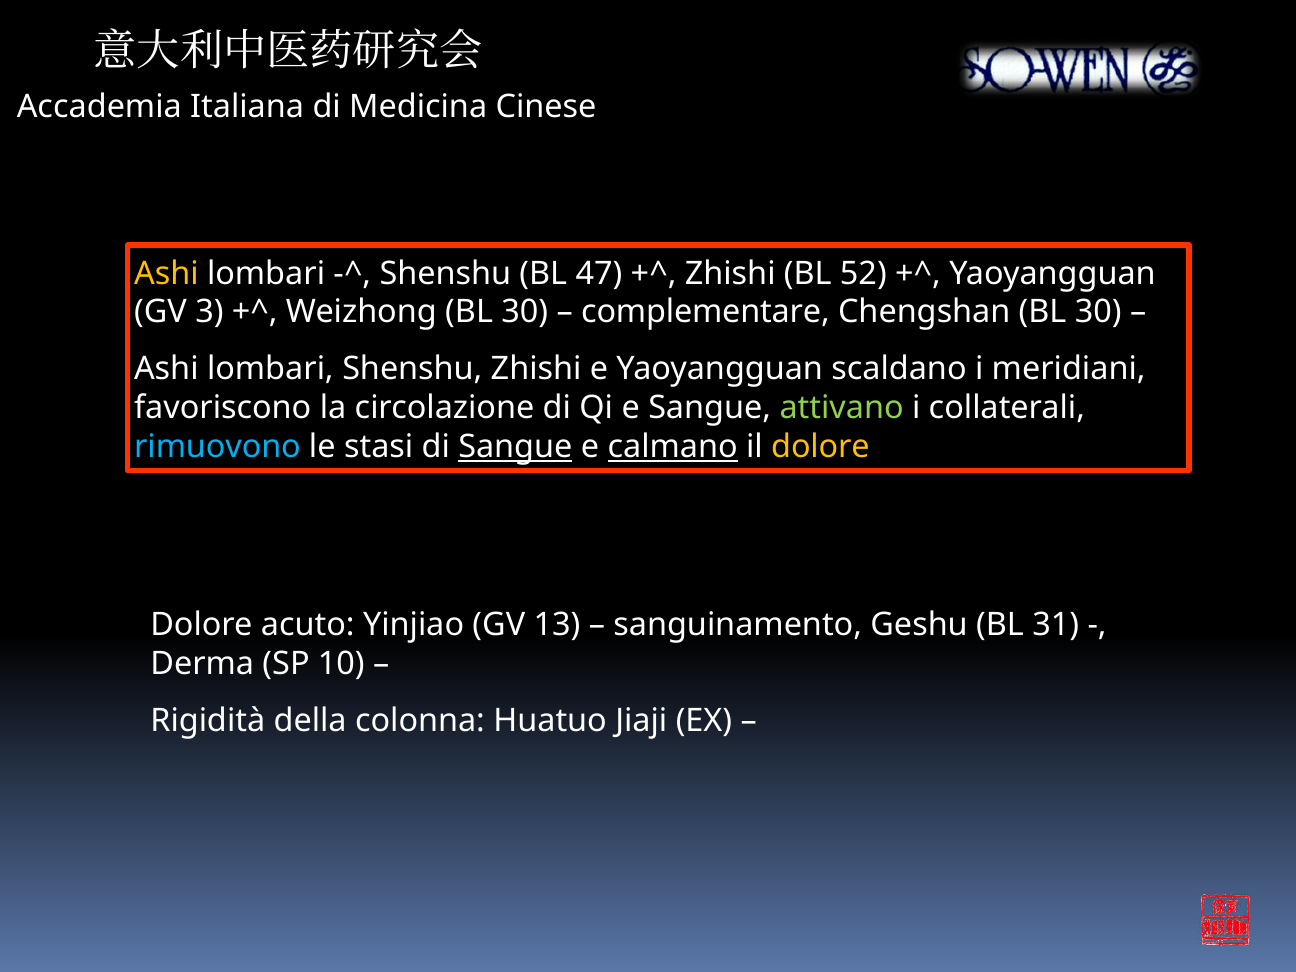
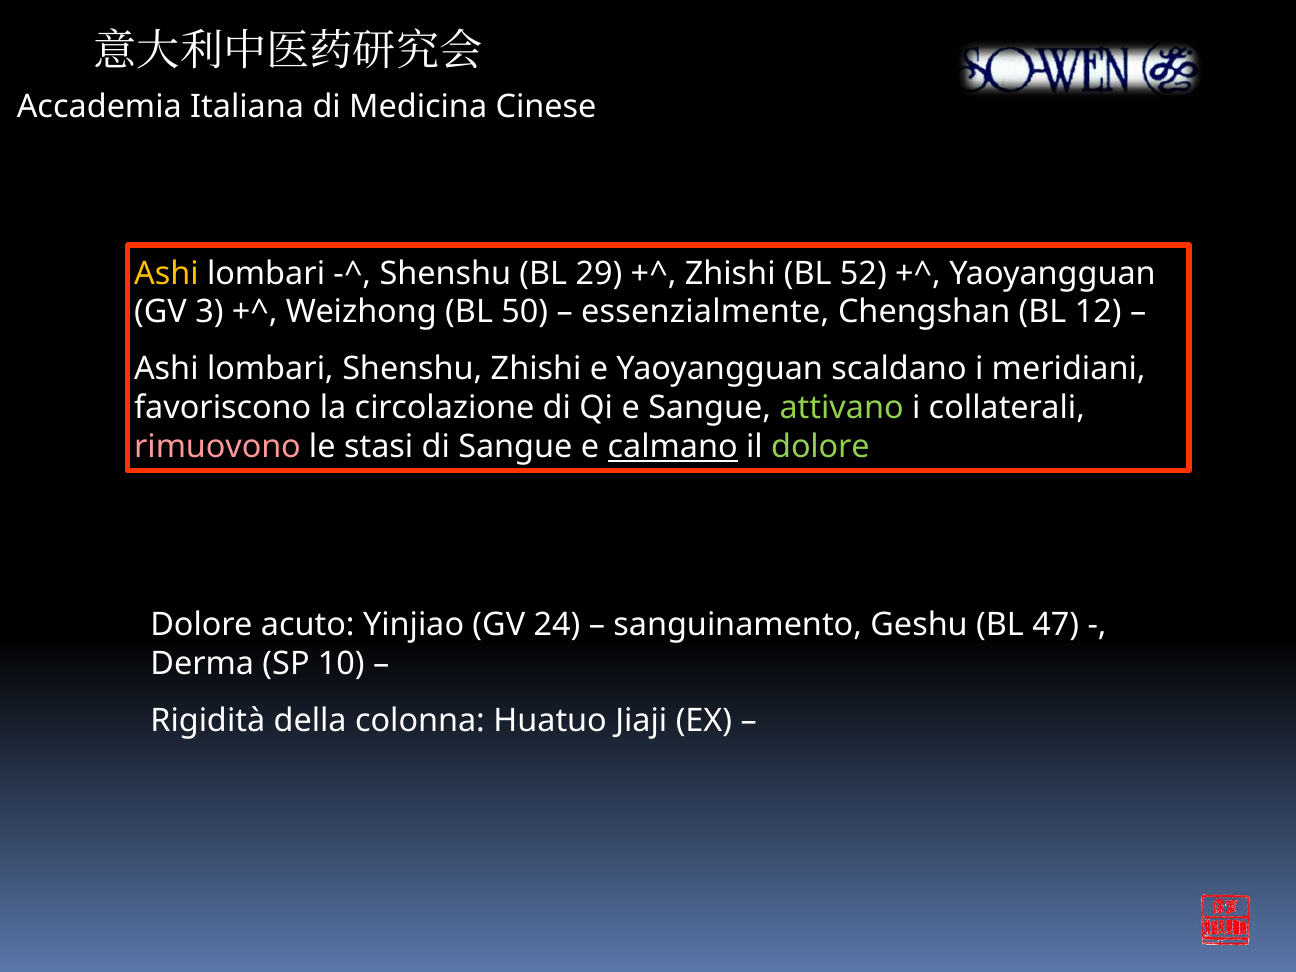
47: 47 -> 29 (599, 273)
Weizhong BL 30: 30 -> 50 (525, 312)
complementare: complementare -> essenzialmente (705, 312)
Chengshan BL 30: 30 -> 12 (1098, 312)
rimuovono colour: light blue -> pink (218, 447)
Sangue underline: present -> none (515, 447)
dolore colour: yellow -> light green (820, 447)
13: 13 -> 24 (557, 625)
31: 31 -> 47 (1056, 625)
